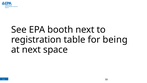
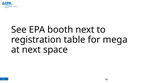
being: being -> mega (115, 40)
